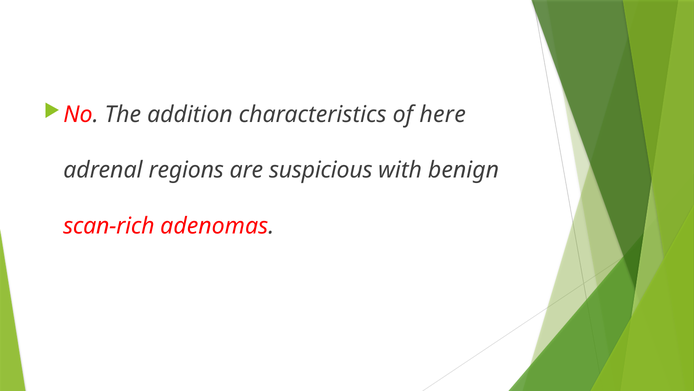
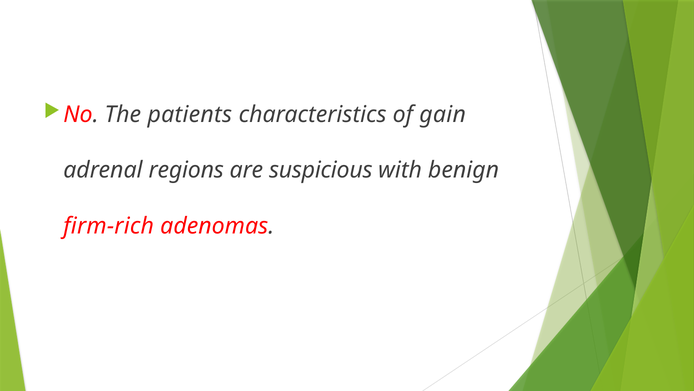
addition: addition -> patients (190, 114)
here: here -> gain (443, 114)
scan-rich: scan-rich -> firm-rich (109, 226)
